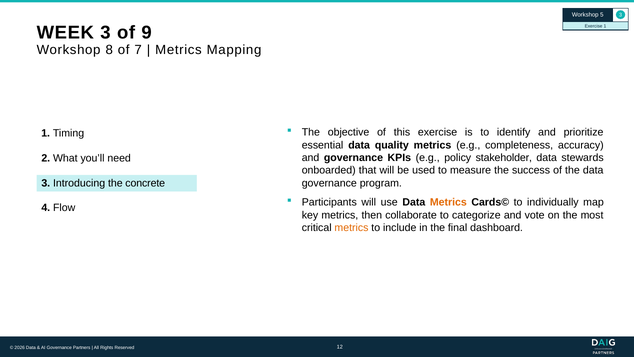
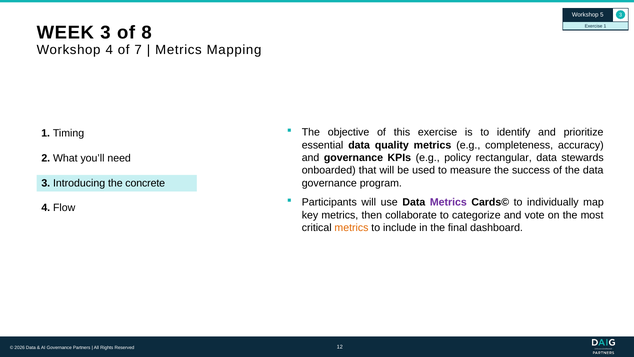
9: 9 -> 8 (147, 33)
Workshop 8: 8 -> 4 (109, 50)
stakeholder: stakeholder -> rectangular (504, 158)
Metrics colour: orange -> purple (448, 202)
